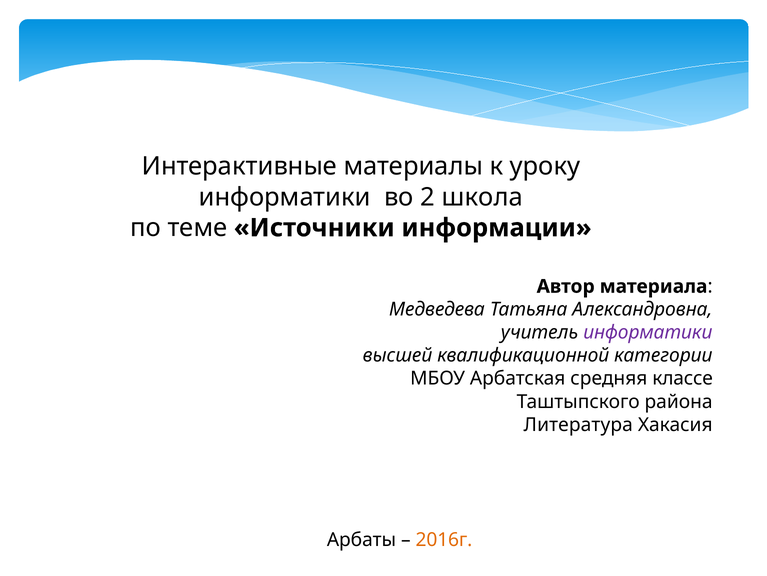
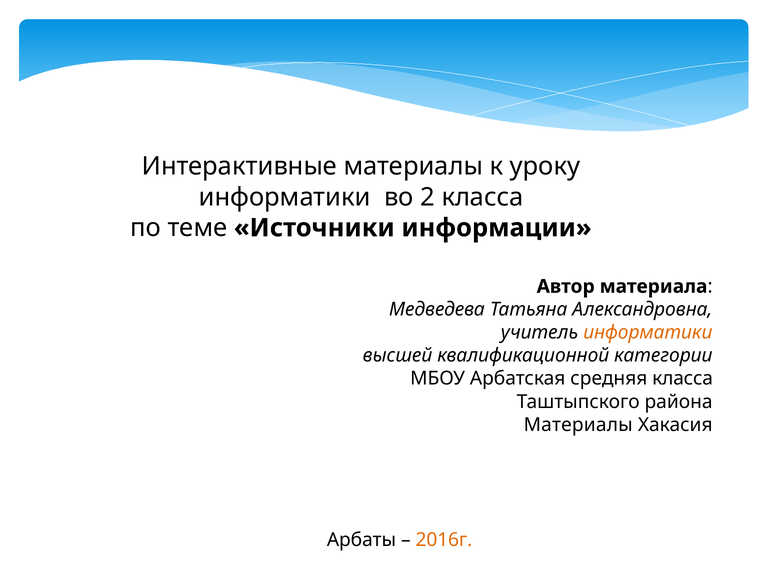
2 школа: школа -> класса (482, 197)
информатики colour: purple -> orange (648, 332)
средняя классе: классе -> класса (683, 378)
Литература: Литература -> Материалы (578, 424)
